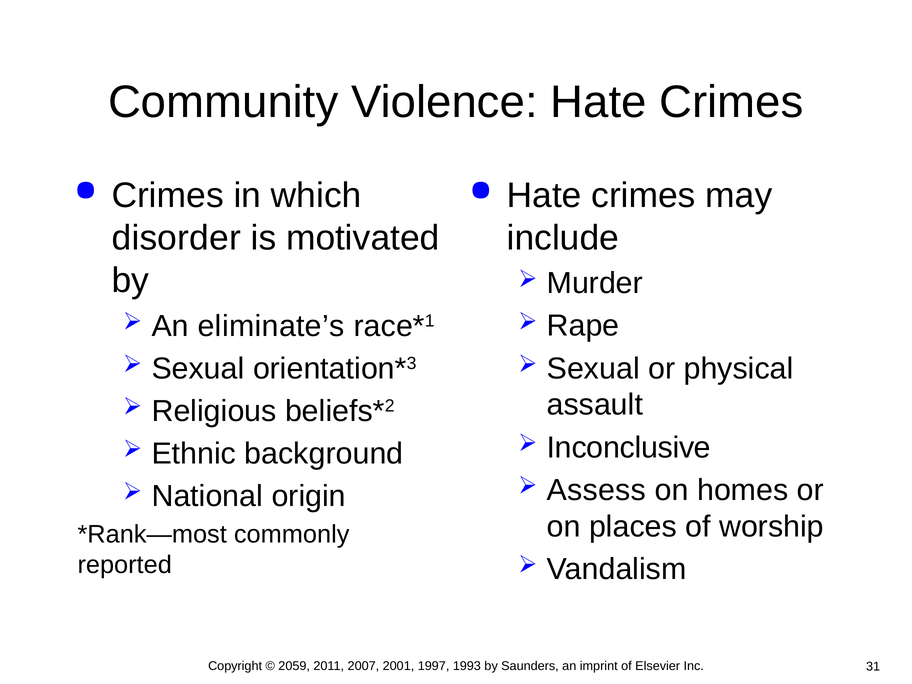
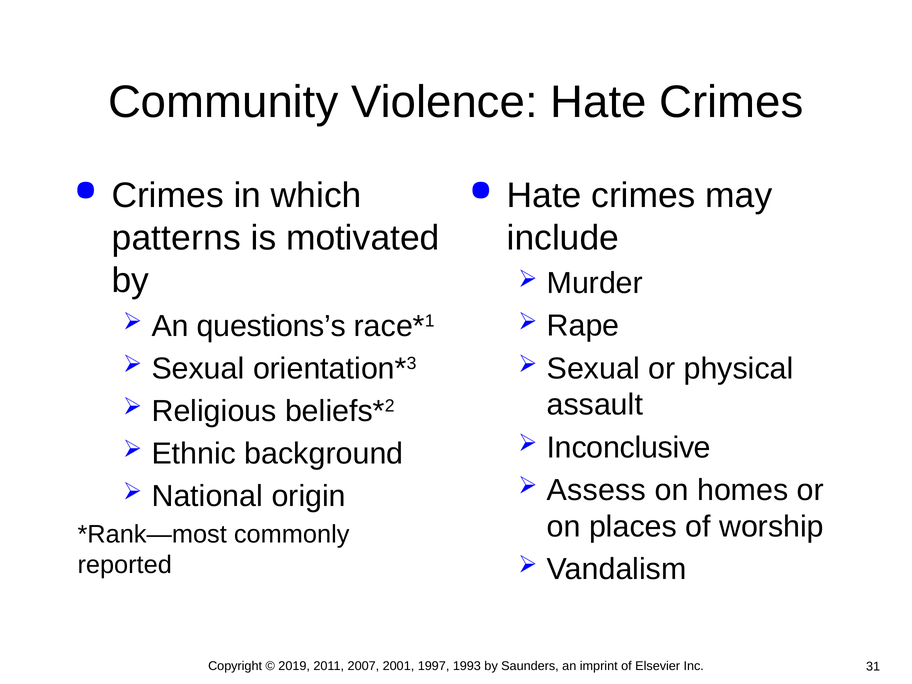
disorder: disorder -> patterns (176, 238)
eliminate’s: eliminate’s -> questions’s (271, 326)
2059: 2059 -> 2019 (294, 666)
